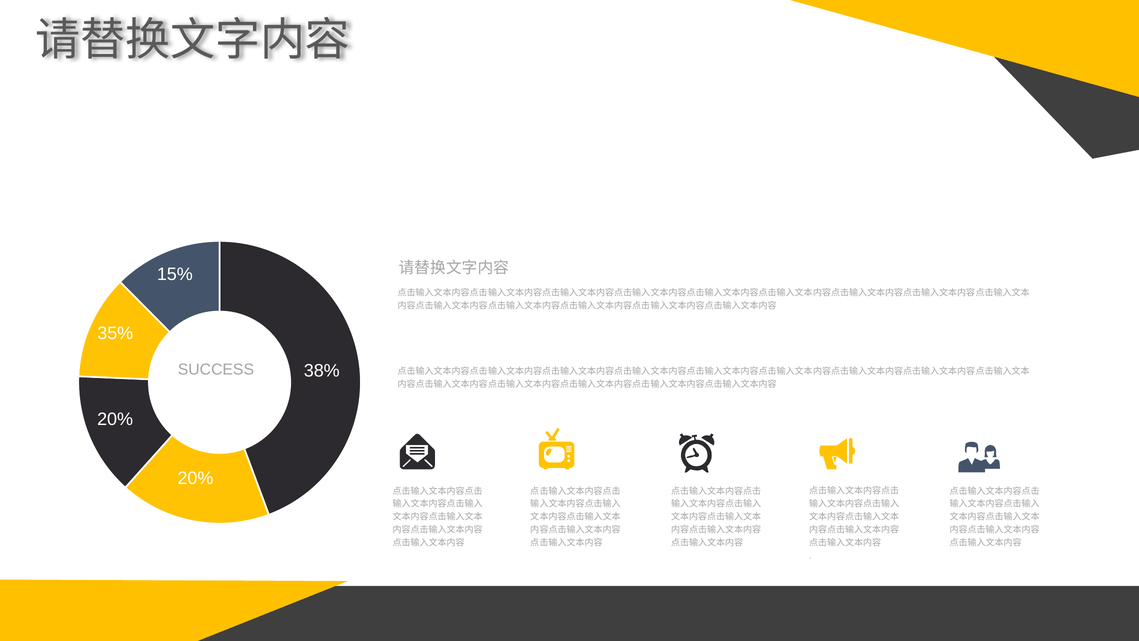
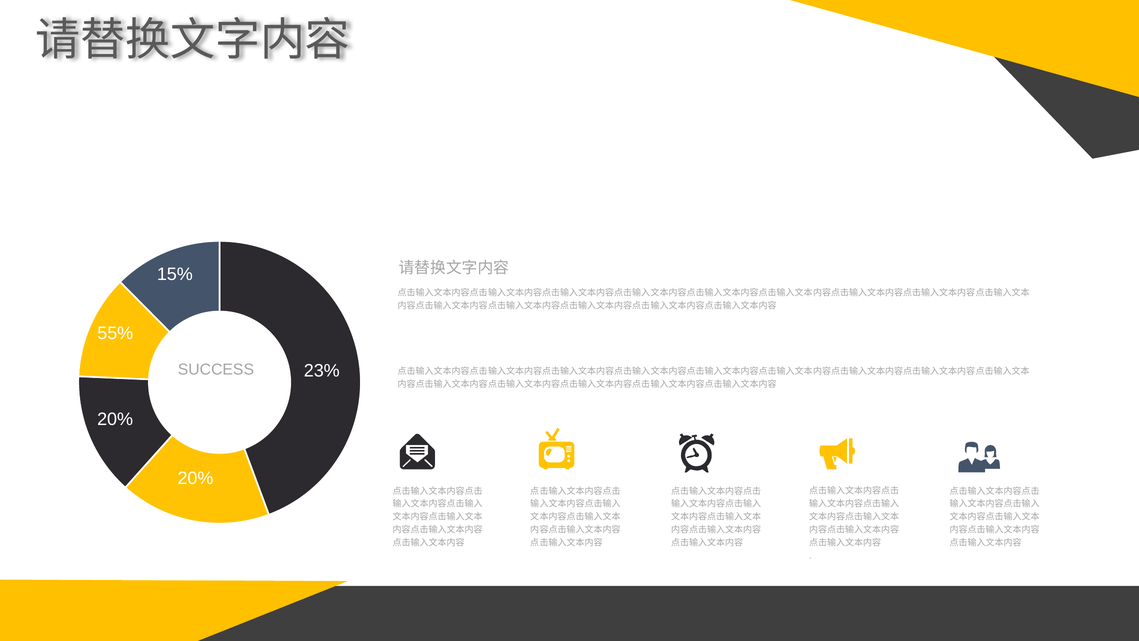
35%: 35% -> 55% (115, 333)
38%: 38% -> 23% (322, 370)
